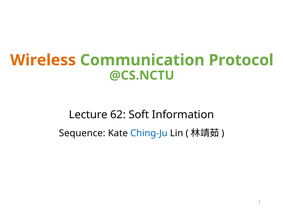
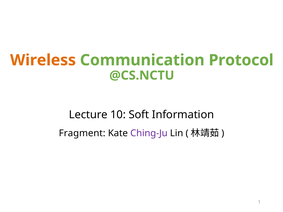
62: 62 -> 10 (118, 115)
Sequence: Sequence -> Fragment (82, 133)
Ching-Ju colour: blue -> purple (149, 133)
